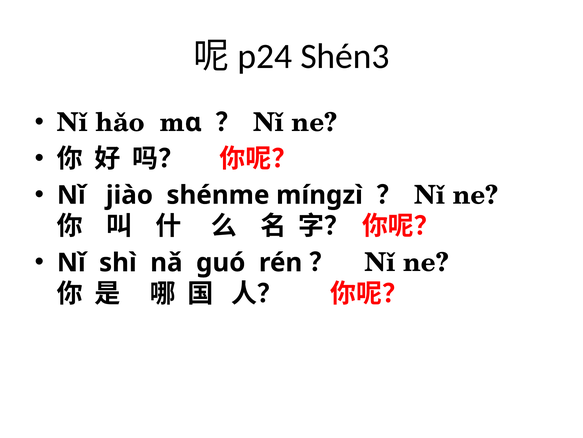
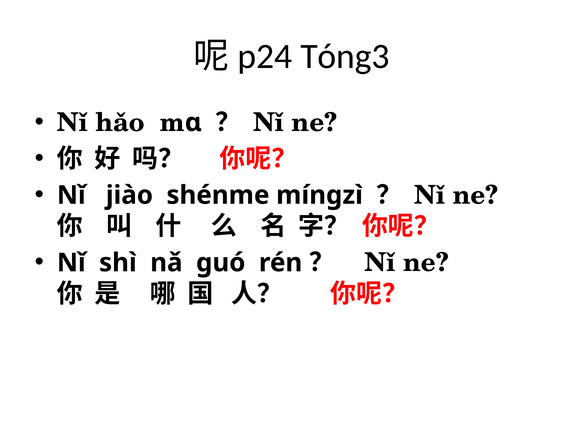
Shén3: Shén3 -> Tóng3 (345, 56)
